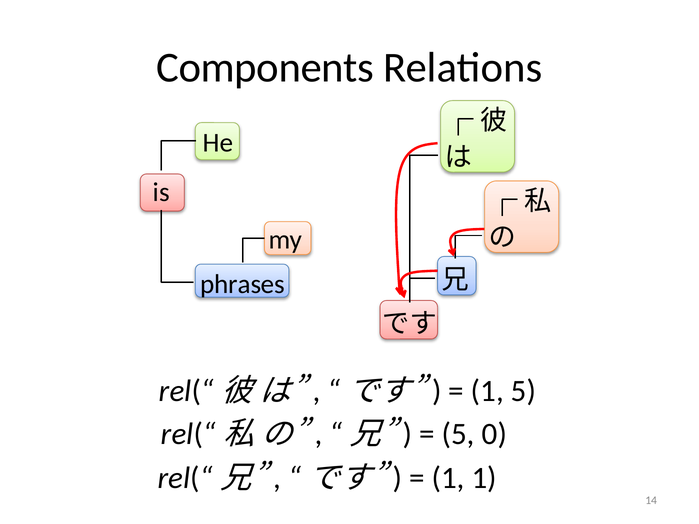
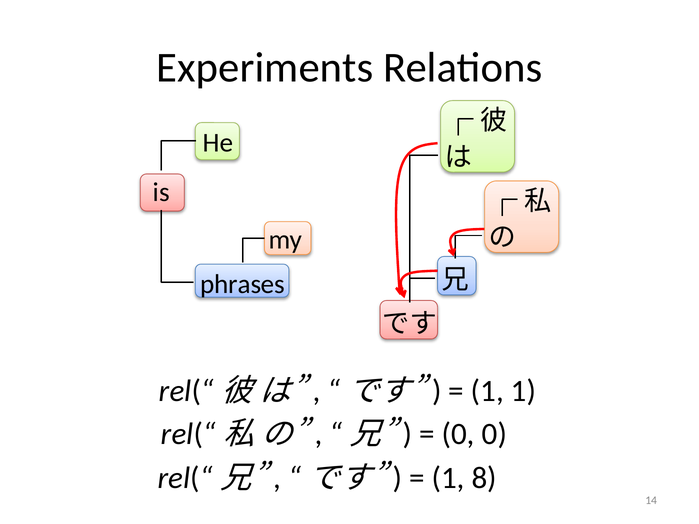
Components: Components -> Experiments (265, 68)
1 5: 5 -> 1 (523, 391)
5: 5 -> 0 (458, 434)
1 1: 1 -> 8 (484, 478)
